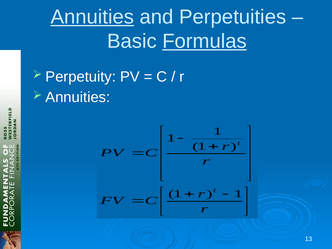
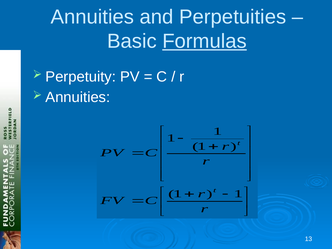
Annuities underline: present -> none (92, 17)
